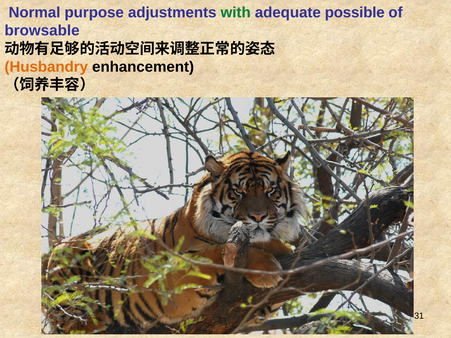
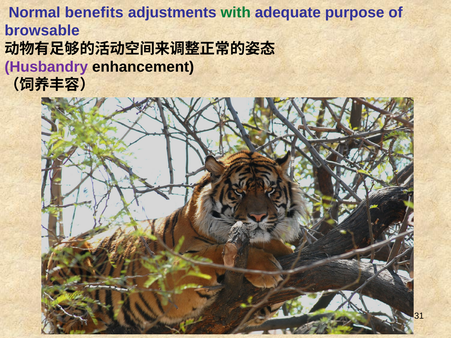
purpose: purpose -> benefits (94, 13)
possible: possible -> purpose (355, 13)
Husbandry colour: orange -> purple (46, 67)
